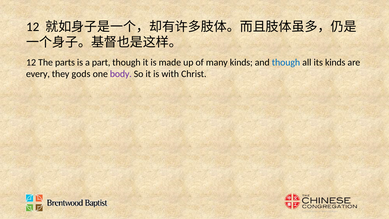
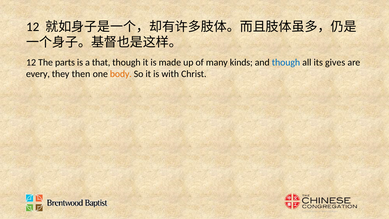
part: part -> that (101, 62)
its kinds: kinds -> gives (335, 62)
gods: gods -> then (81, 74)
body colour: purple -> orange (121, 74)
